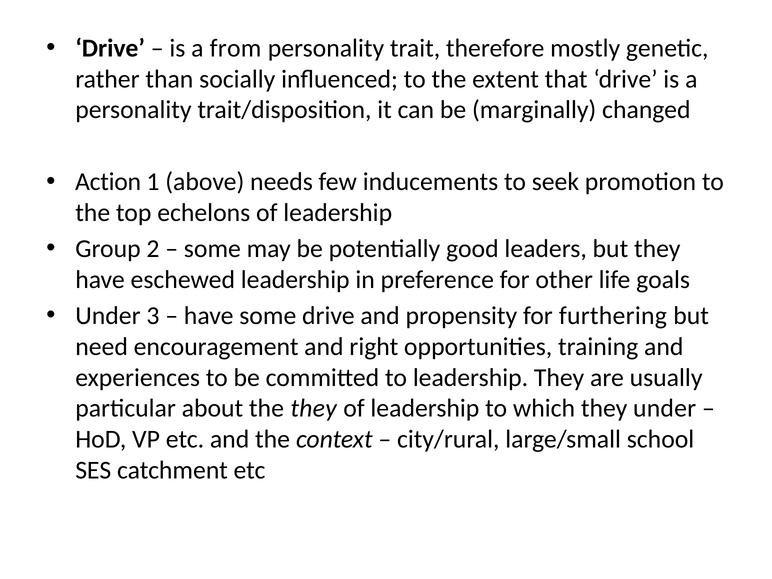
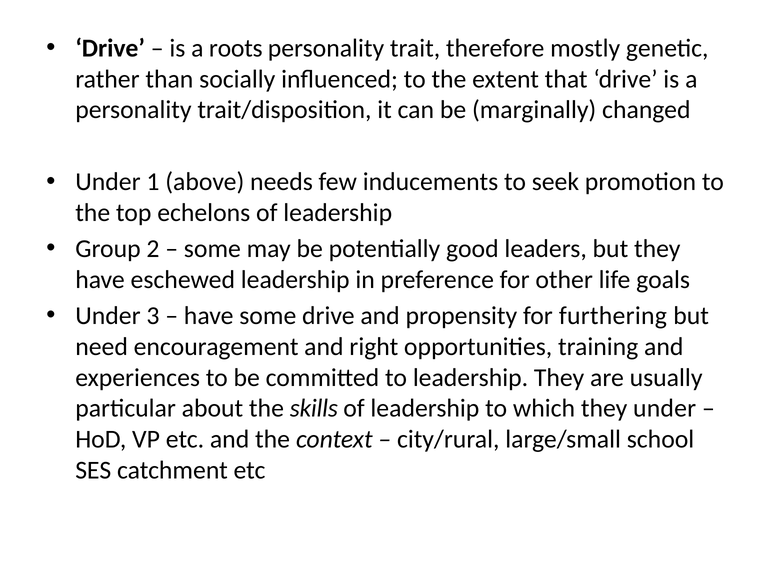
from: from -> roots (236, 48)
Action: Action -> Under (108, 182)
the they: they -> skills (314, 408)
